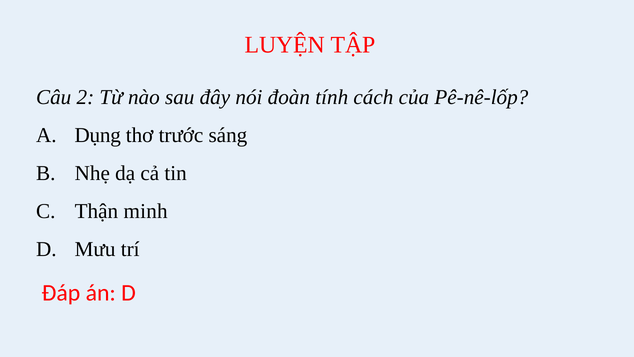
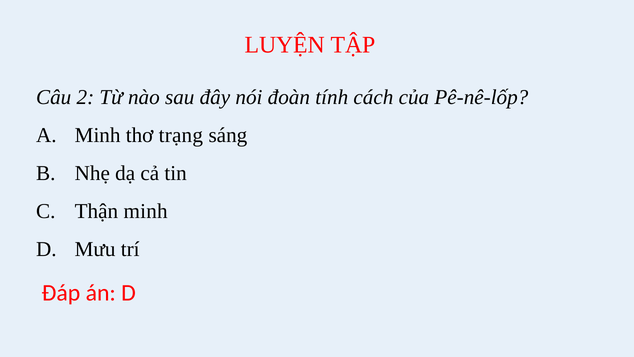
Dụng: Dụng -> Minh (98, 135)
trước: trước -> trạng (181, 135)
